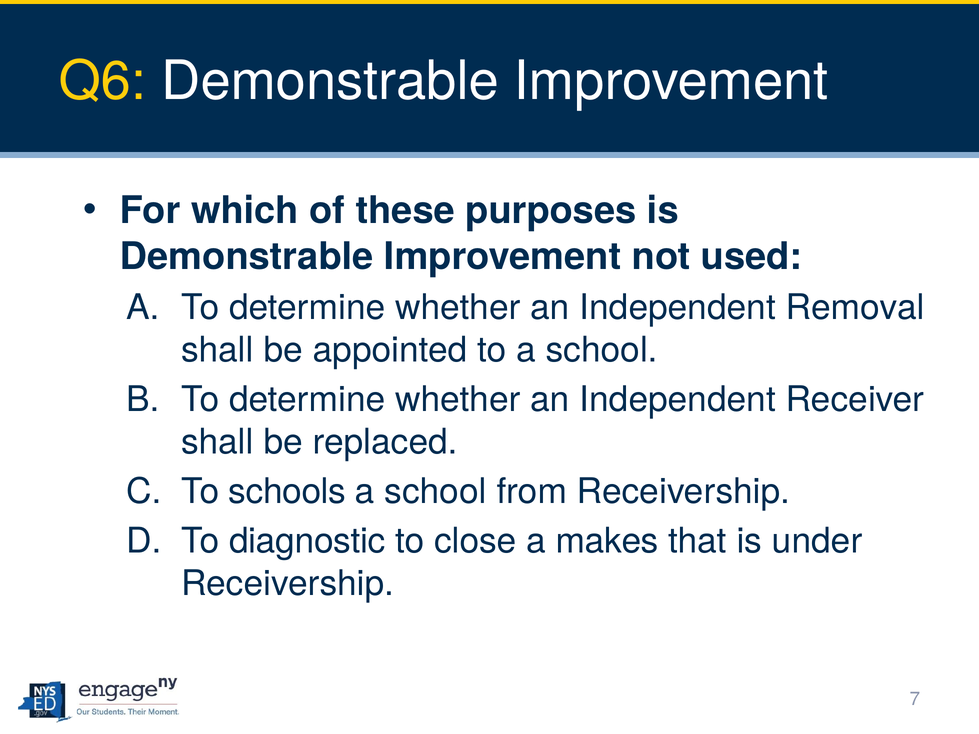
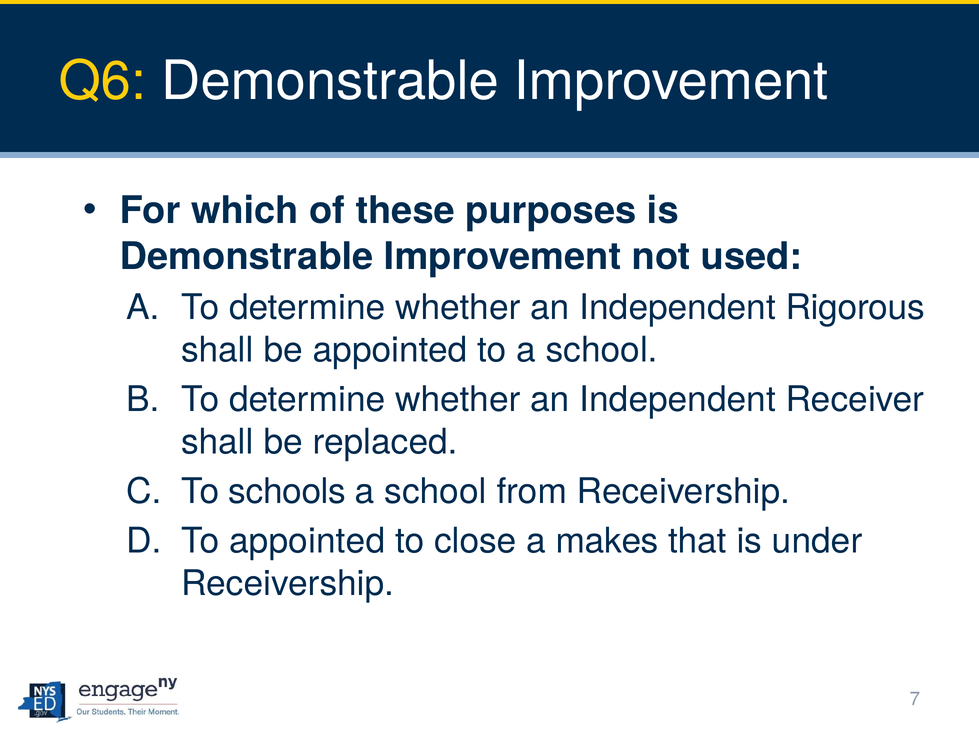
Removal: Removal -> Rigorous (855, 308)
To diagnostic: diagnostic -> appointed (307, 541)
